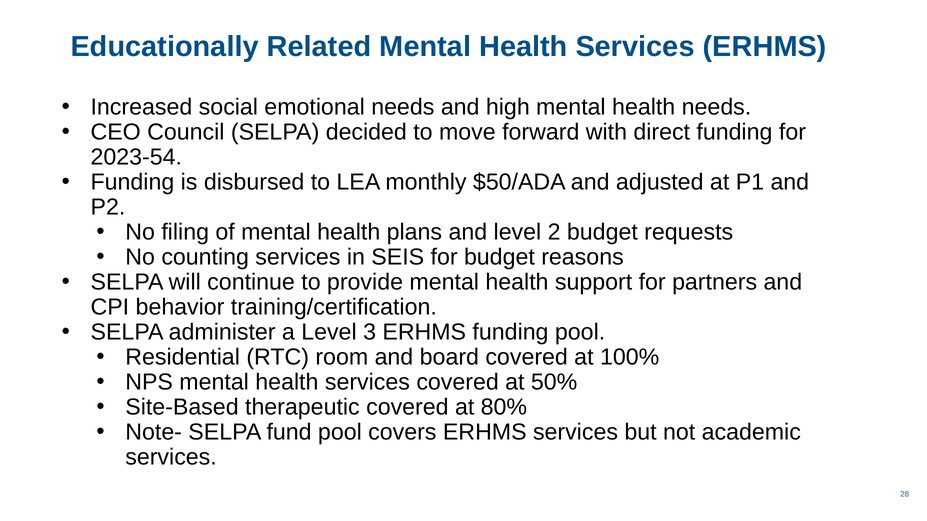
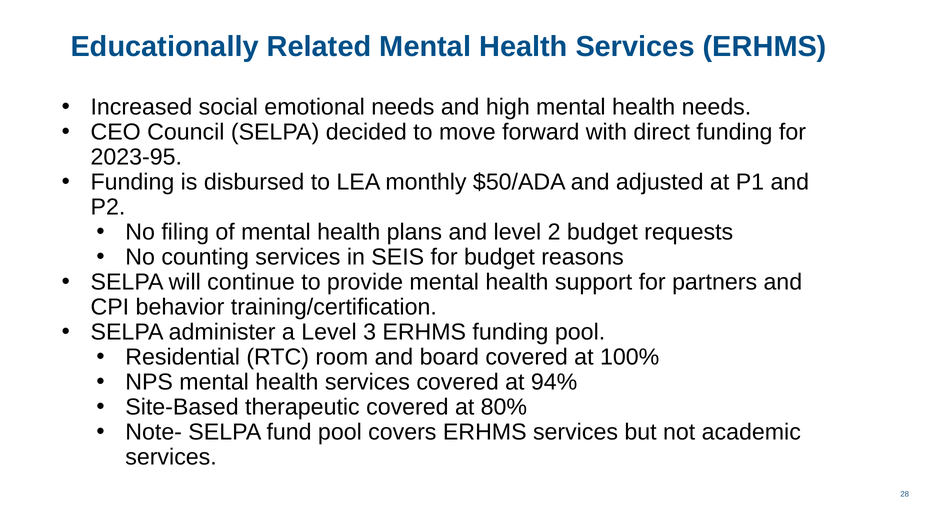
2023-54: 2023-54 -> 2023-95 (136, 157)
50%: 50% -> 94% (554, 382)
